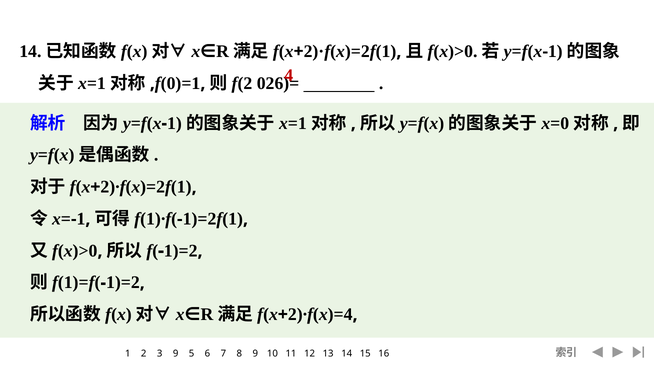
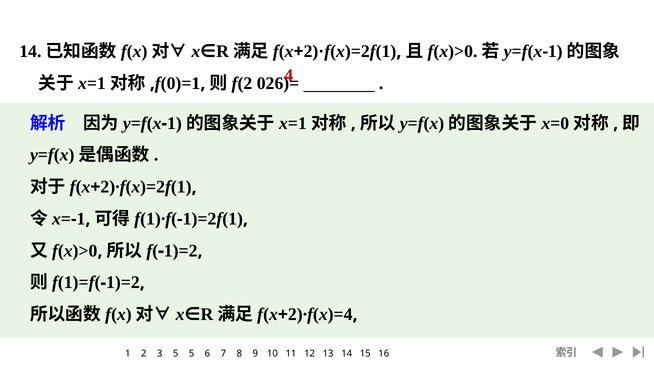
9: 9 -> 5 (176, 354)
